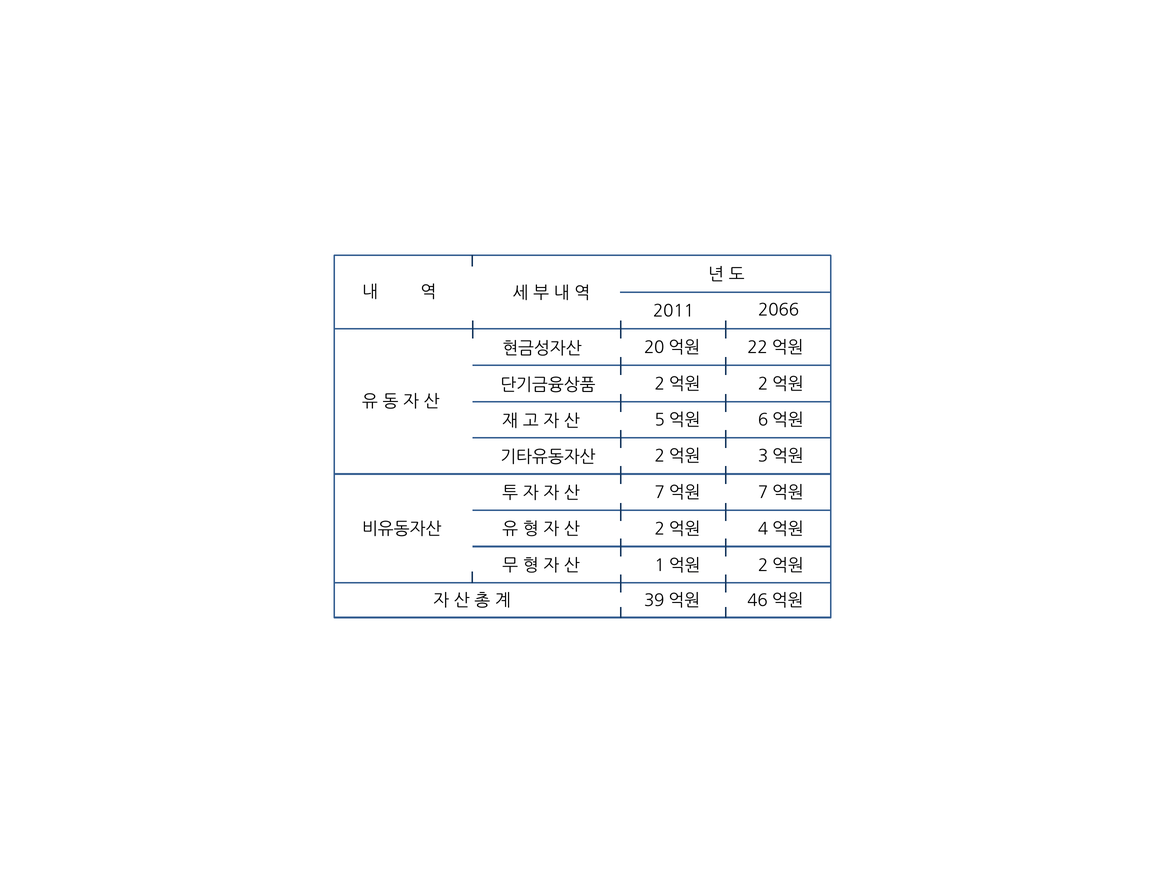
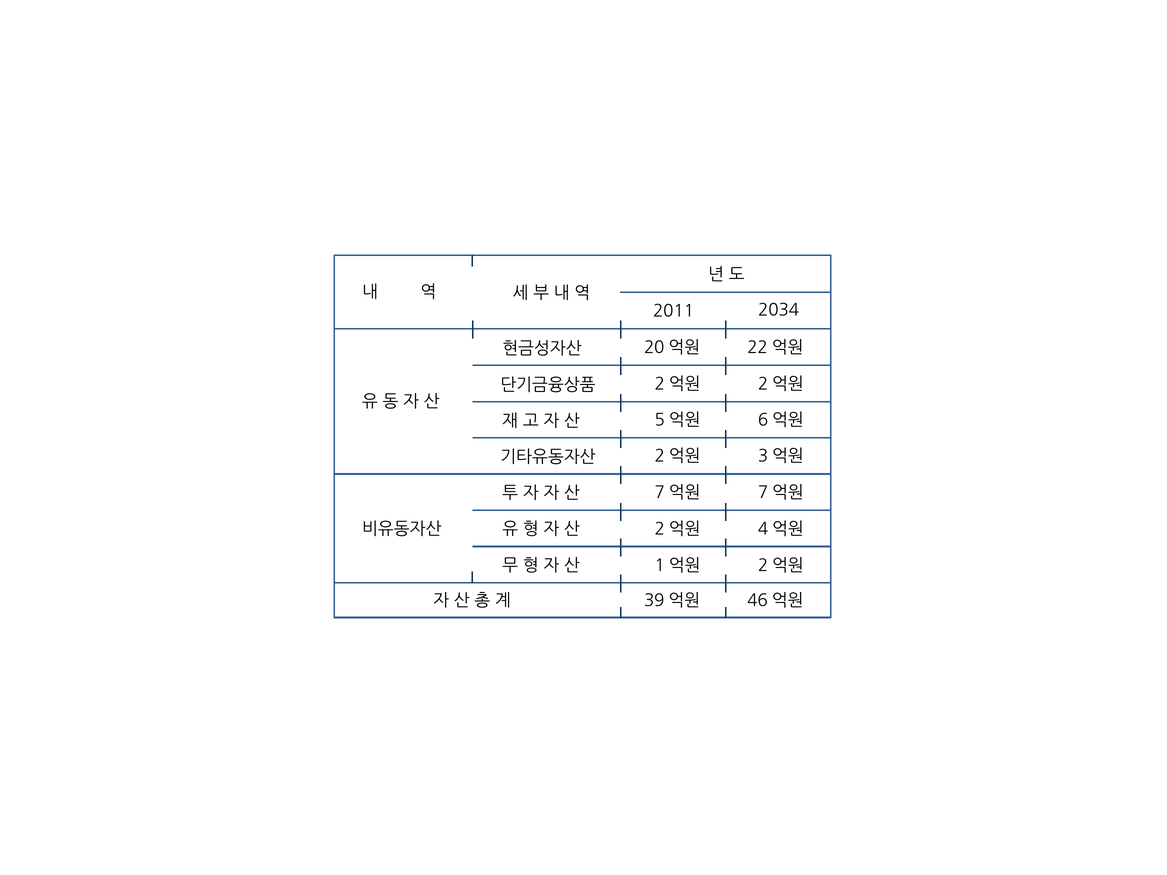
2066: 2066 -> 2034 (779, 310)
